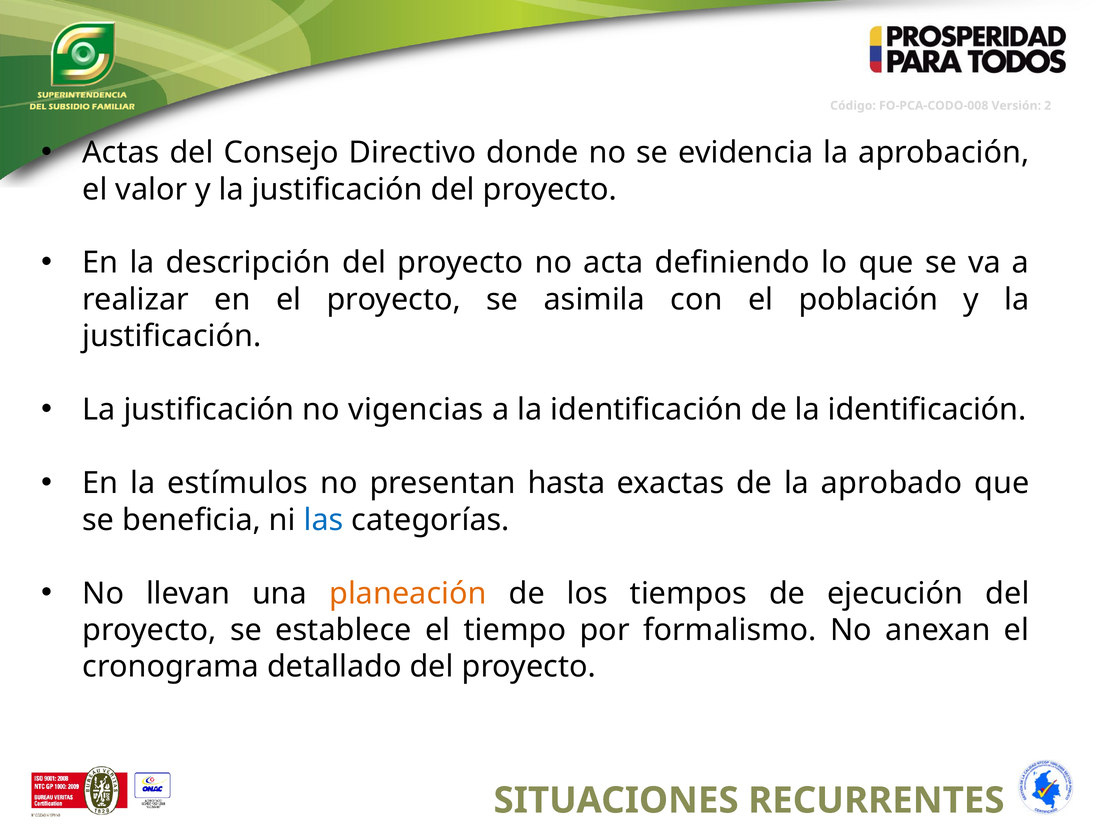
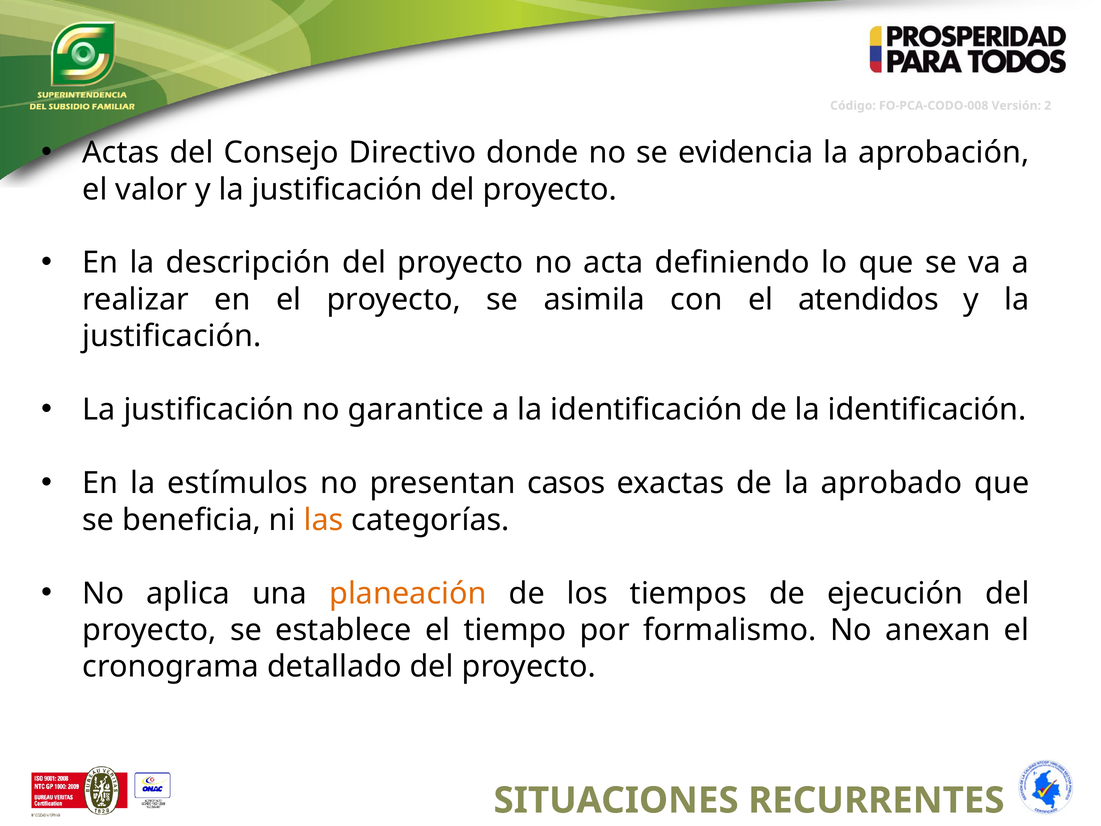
población: población -> atendidos (868, 300)
vigencias: vigencias -> garantice (416, 410)
hasta: hasta -> casos (566, 483)
las colour: blue -> orange (324, 520)
llevan: llevan -> aplica (188, 593)
